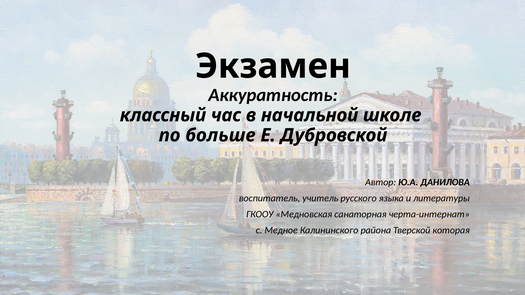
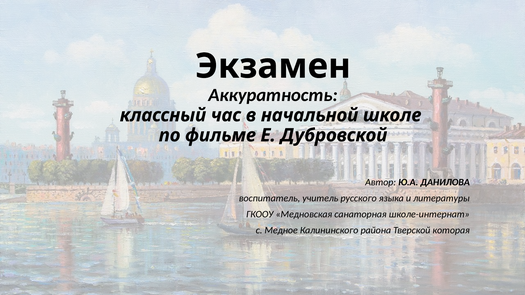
больше: больше -> фильме (220, 135)
черта-интернат: черта-интернат -> школе-интернат (429, 215)
